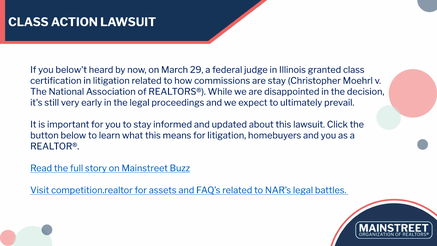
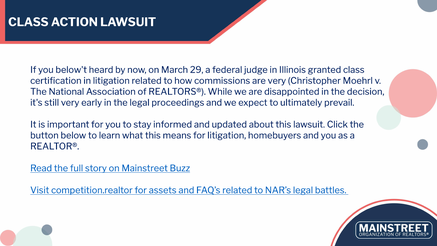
are stay: stay -> very (277, 81)
